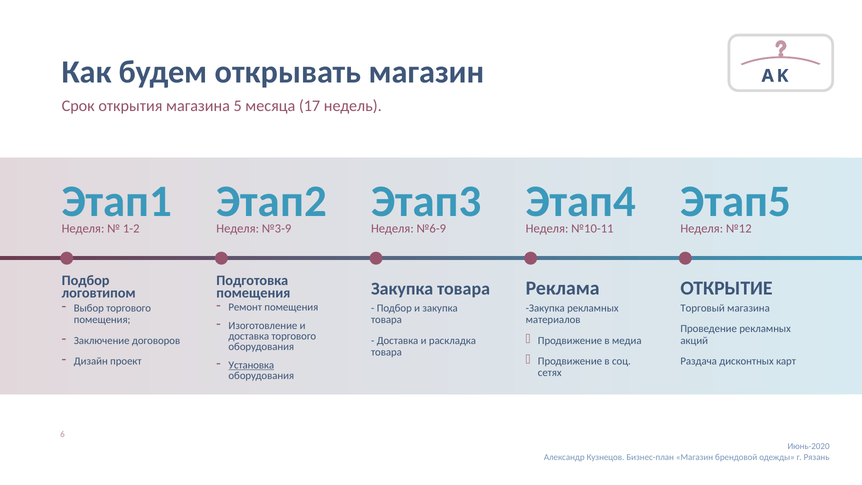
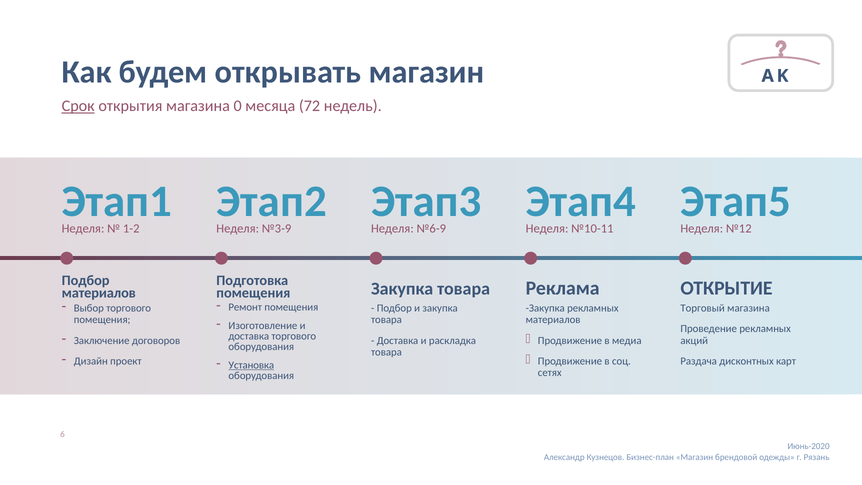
Срок underline: none -> present (78, 106)
5: 5 -> 0 (238, 106)
17: 17 -> 72 (310, 106)
логовтипом: логовтипом -> материалов (99, 293)
